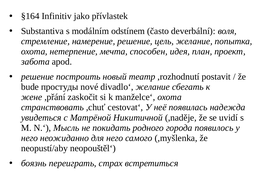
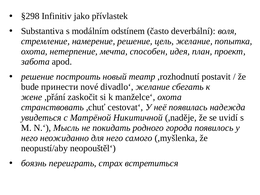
§164: §164 -> §298 (30, 16)
простуды: простуды -> принести (60, 87)
